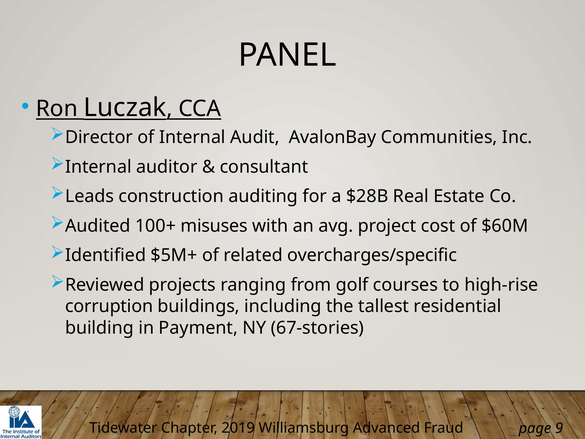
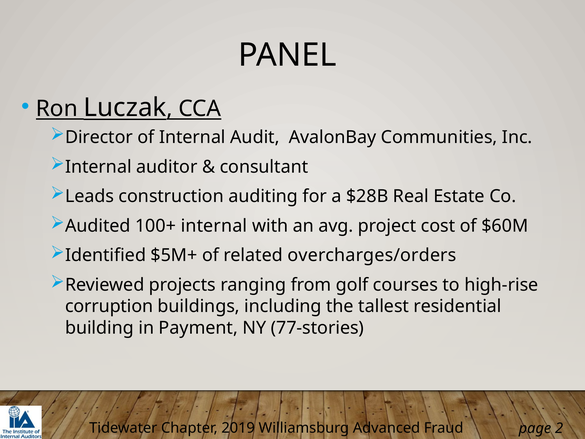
100+ misuses: misuses -> internal (214, 226)
overcharges/specific: overcharges/specific -> overcharges/orders (372, 255)
67-stories: 67-stories -> 77-stories (317, 328)
9: 9 -> 2 (559, 428)
